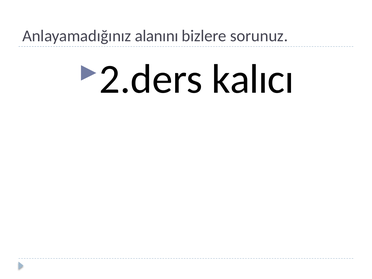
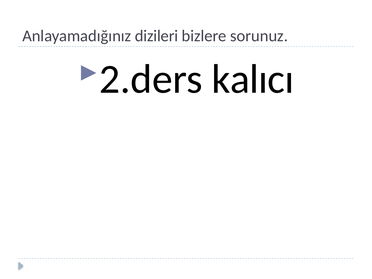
alanını: alanını -> dizileri (157, 36)
